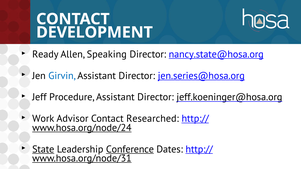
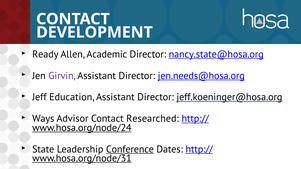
Speaking: Speaking -> Academic (107, 54)
Girvin colour: blue -> purple (62, 76)
jen.series@hosa.org: jen.series@hosa.org -> jen.needs@hosa.org (201, 76)
Procedure: Procedure -> Education (72, 97)
Work: Work -> Ways (43, 119)
State underline: present -> none (43, 149)
